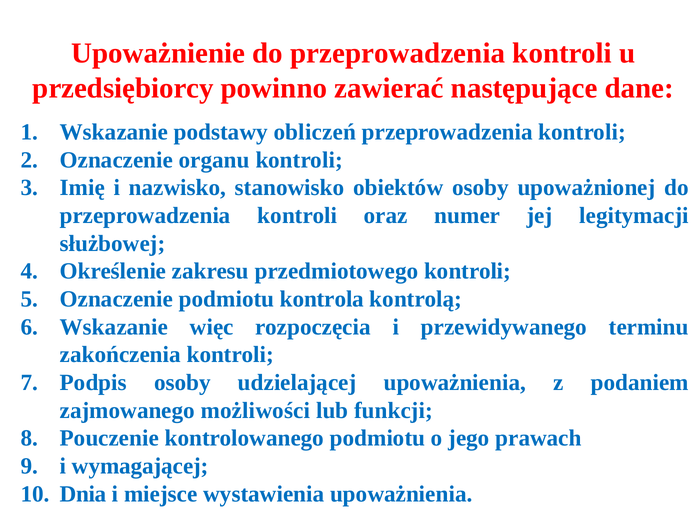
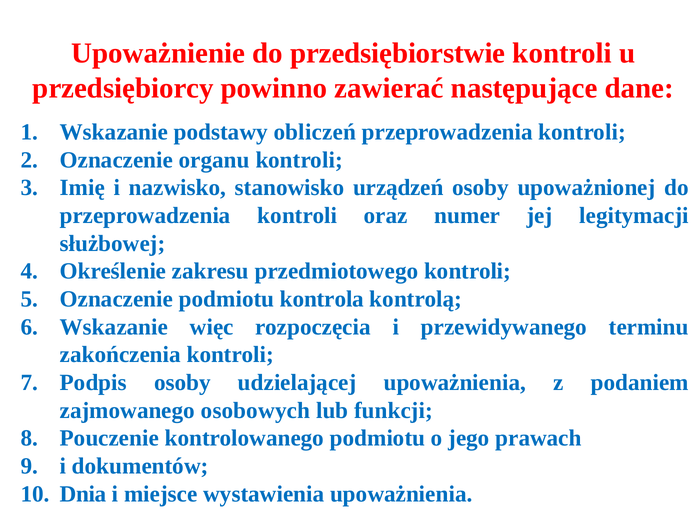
Upoważnienie do przeprowadzenia: przeprowadzenia -> przedsiębiorstwie (398, 53)
obiektów: obiektów -> urządzeń (398, 188)
możliwości: możliwości -> osobowych (255, 410)
wymagającej: wymagającej -> dokumentów (140, 466)
